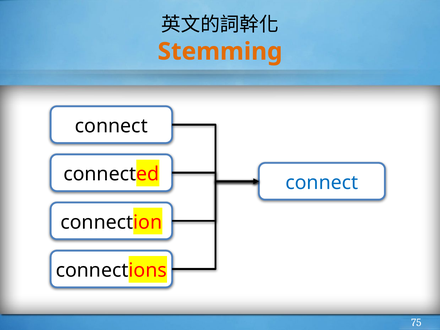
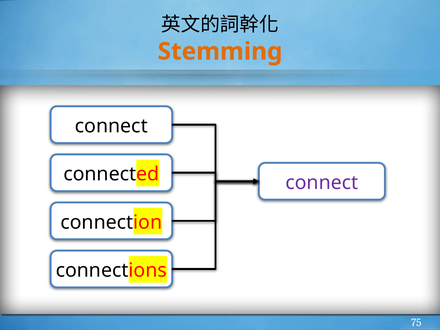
connect colour: blue -> purple (322, 183)
